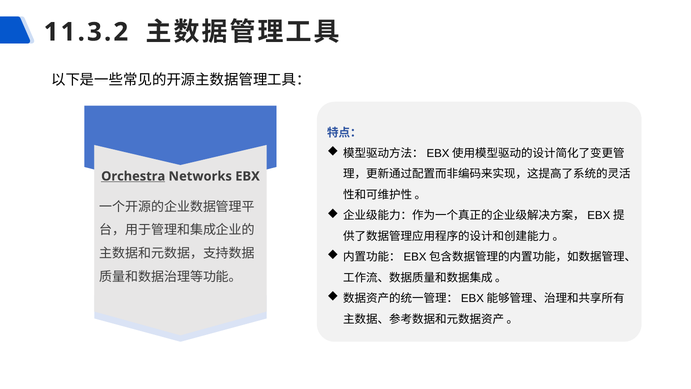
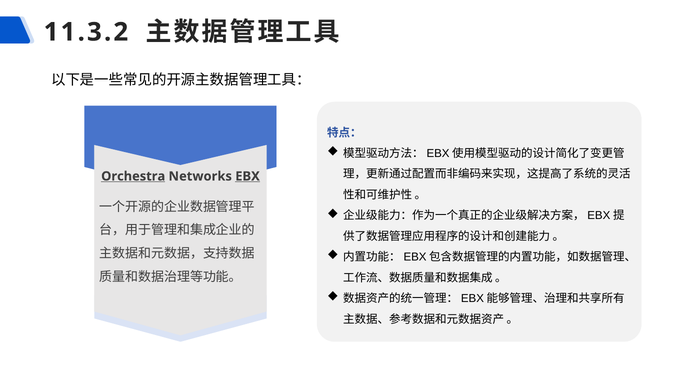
EBX underline: none -> present (248, 176)
